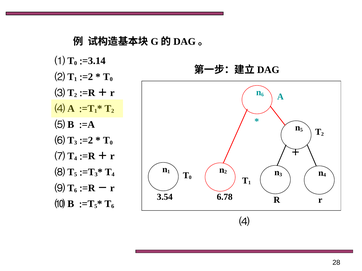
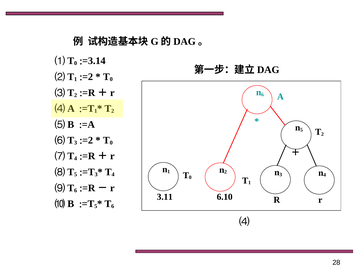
3.54: 3.54 -> 3.11 (165, 197)
6.78: 6.78 -> 6.10 (225, 197)
